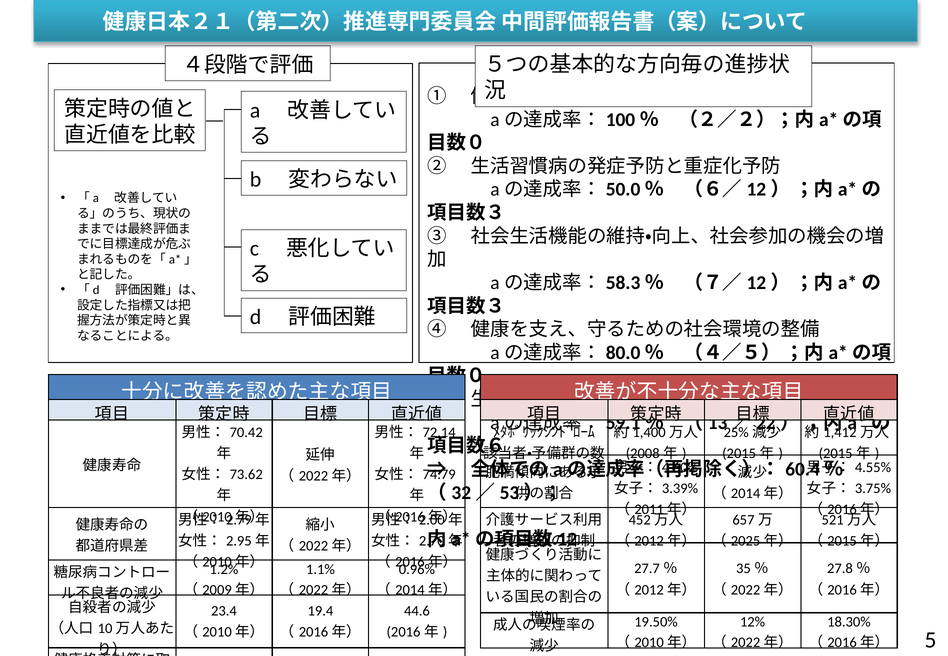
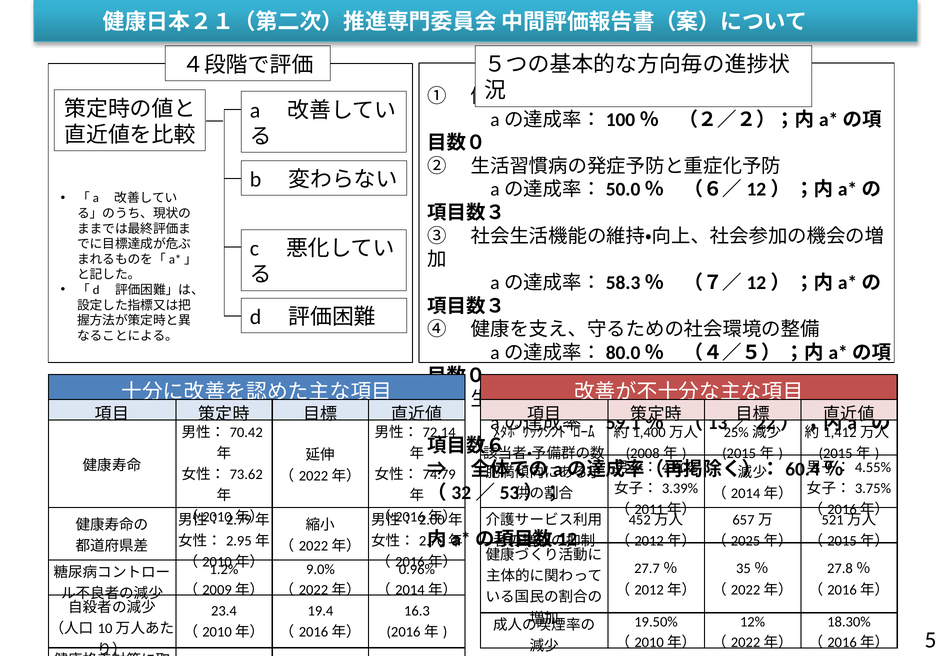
1.1%: 1.1% -> 9.0% (320, 569)
44.6: 44.6 -> 16.3 (417, 611)
